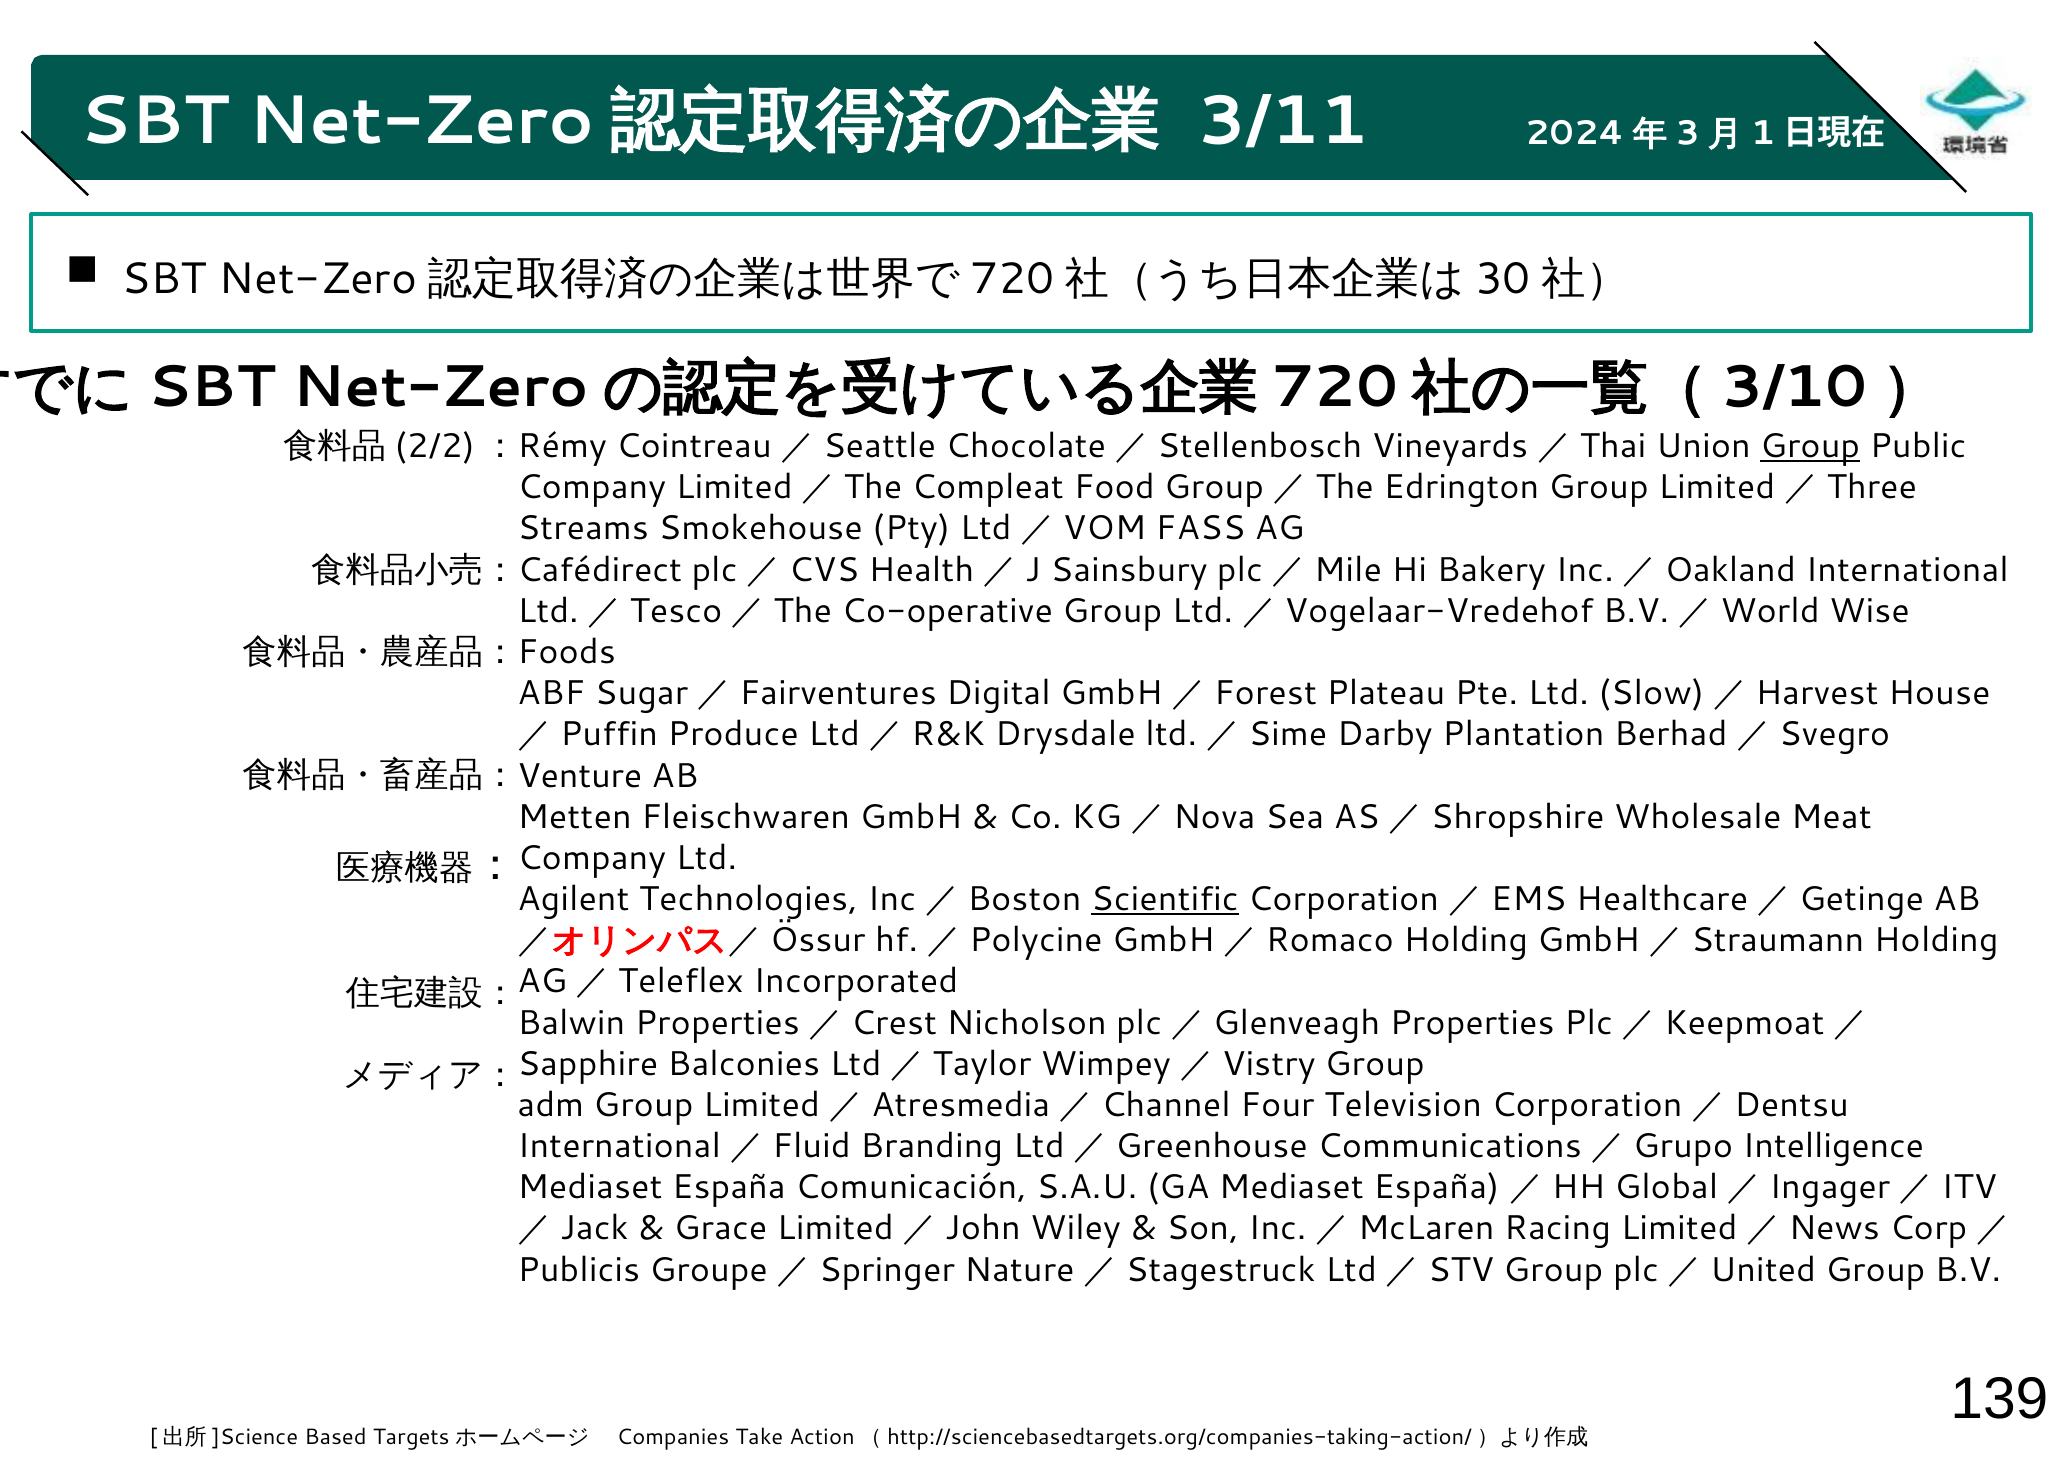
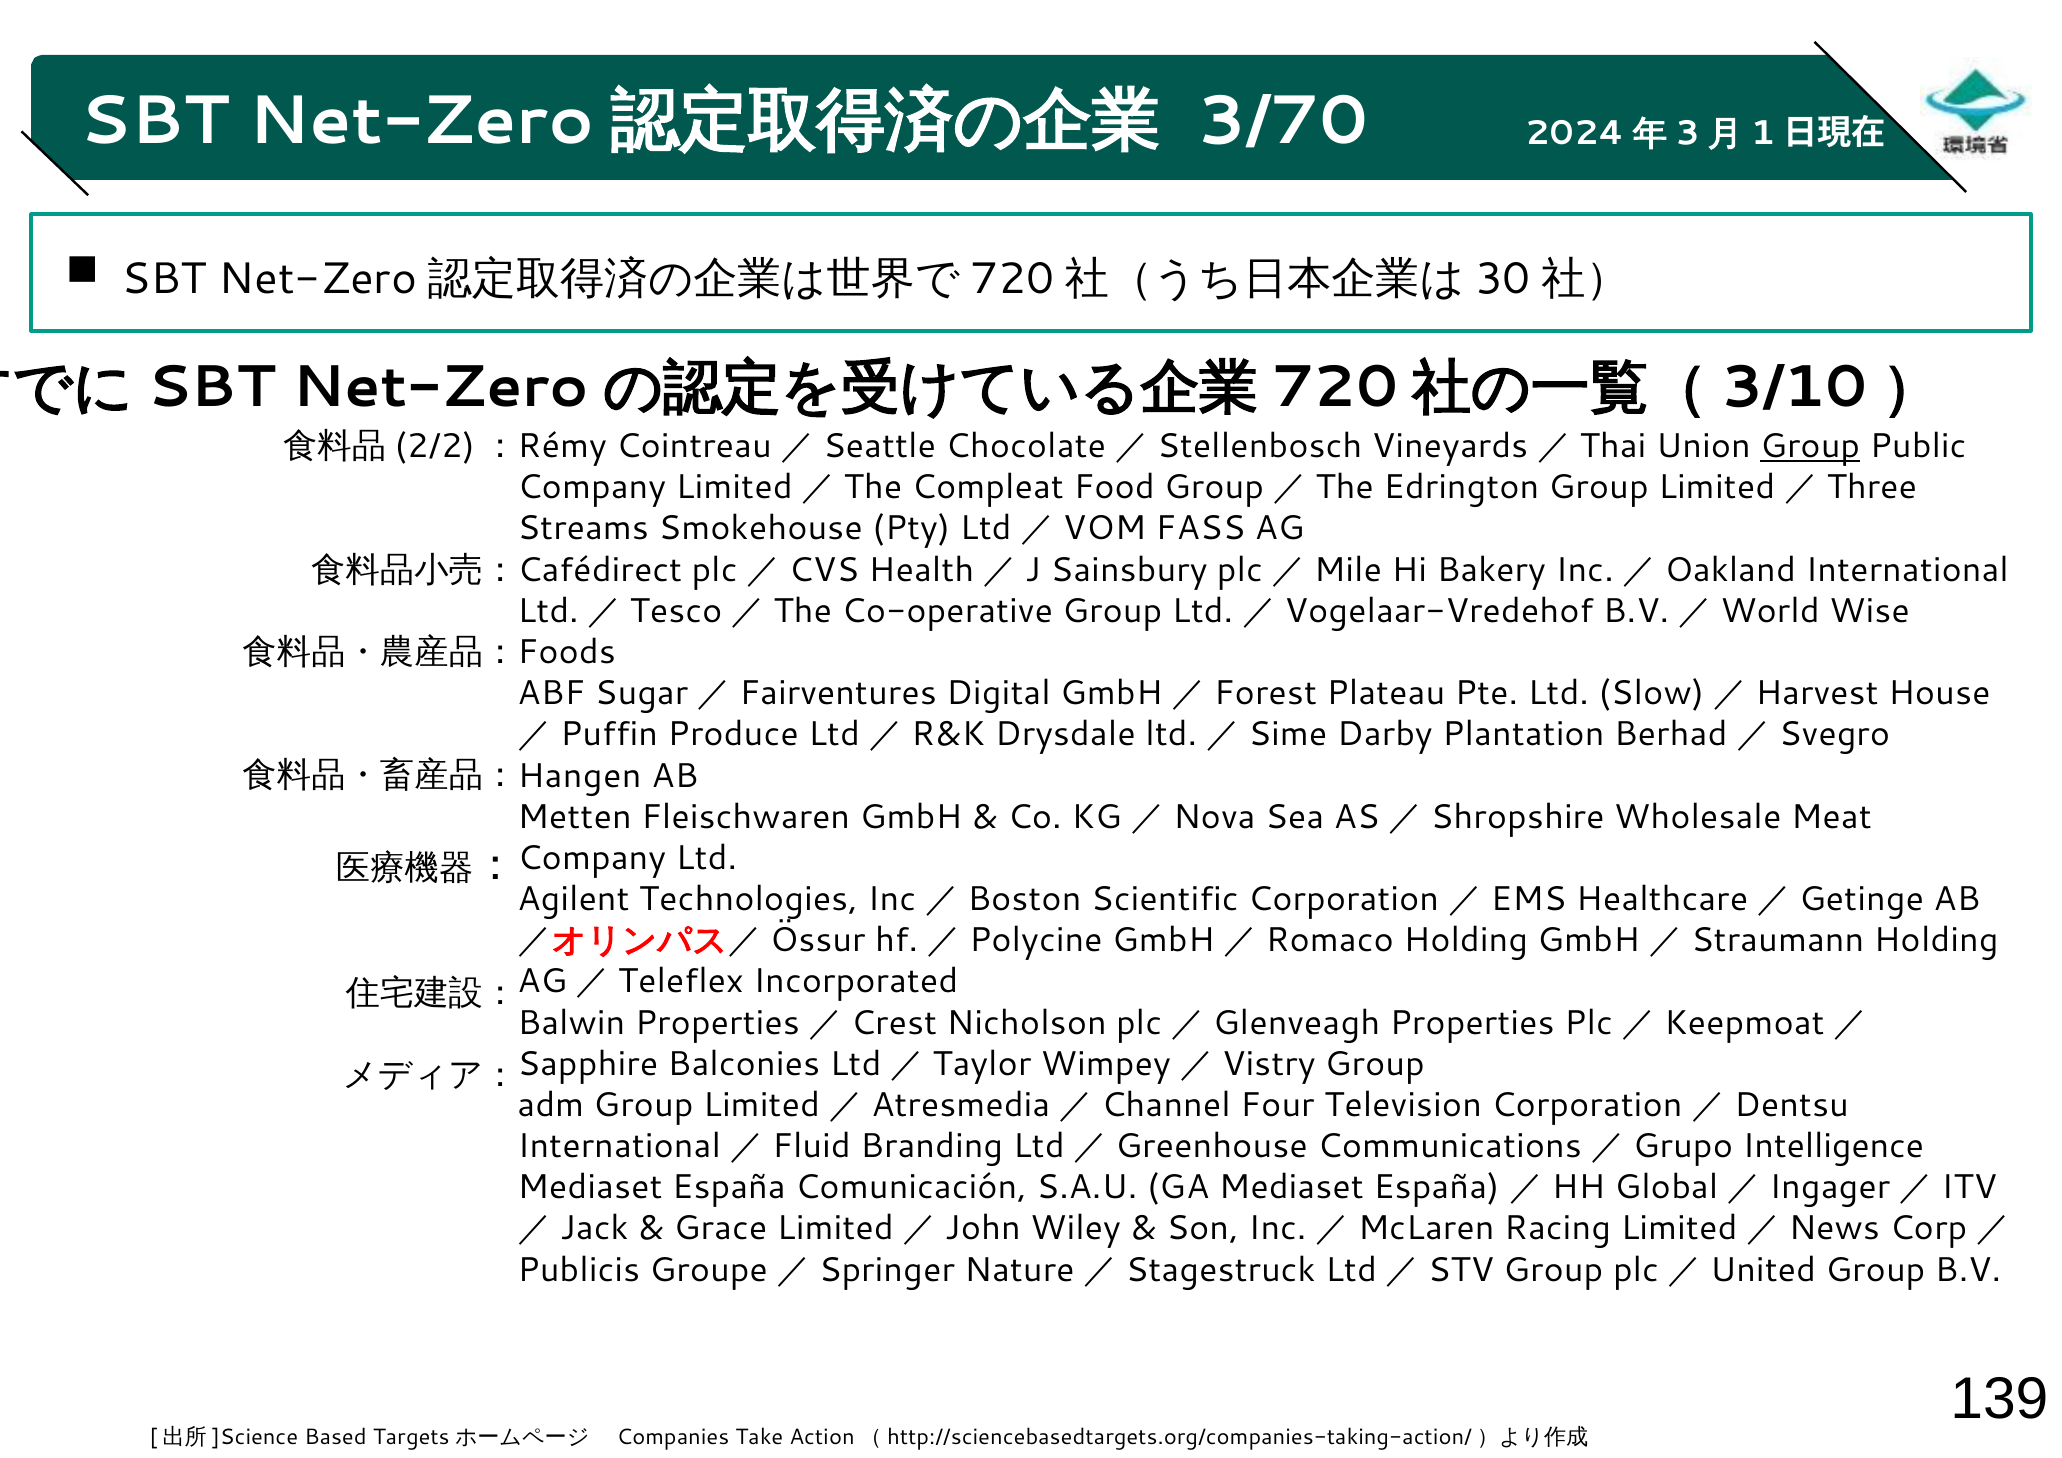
3/11: 3/11 -> 3/70 (1283, 120)
Venture: Venture -> Hangen (580, 776)
Scientific underline: present -> none (1165, 899)
